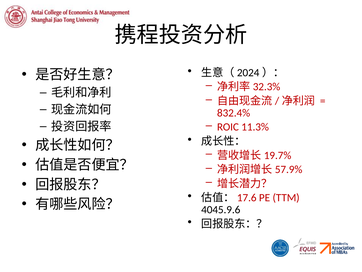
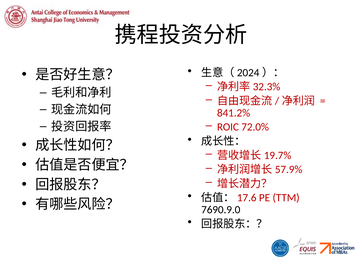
832.4%: 832.4% -> 841.2% (234, 113)
11.3%: 11.3% -> 72.0% (255, 127)
4045.9.6: 4045.9.6 -> 7690.9.0 (221, 209)
